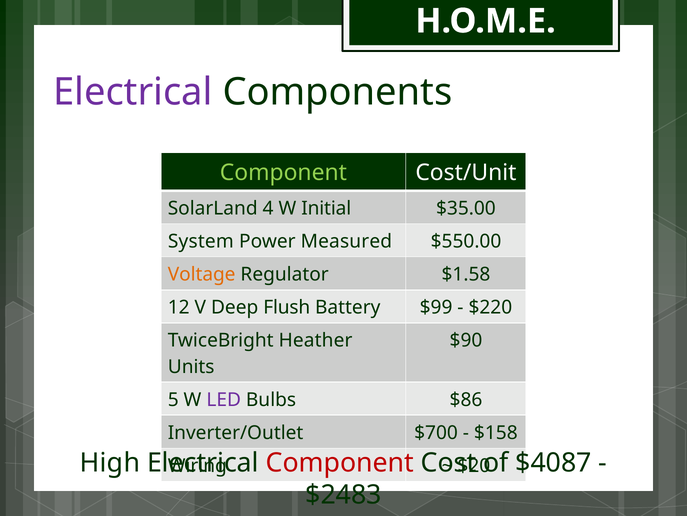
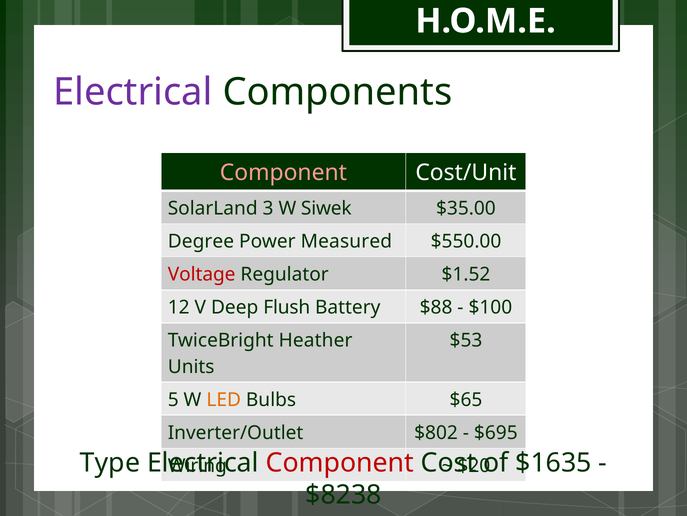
Component colour: light green -> pink (283, 173)
4: 4 -> 3 (268, 208)
Initial: Initial -> Siwek (326, 208)
System: System -> Degree (201, 241)
Voltage colour: orange -> red (202, 274)
$1.58: $1.58 -> $1.52 (466, 274)
$99: $99 -> $88 (436, 307)
$220: $220 -> $100 (490, 307)
$90: $90 -> $53 (466, 340)
LED colour: purple -> orange (224, 399)
$86: $86 -> $65 (466, 399)
$700: $700 -> $802 (436, 432)
$158: $158 -> $695 (496, 432)
High: High -> Type (110, 462)
$4087: $4087 -> $1635 (553, 462)
$2483: $2483 -> $8238 (344, 494)
